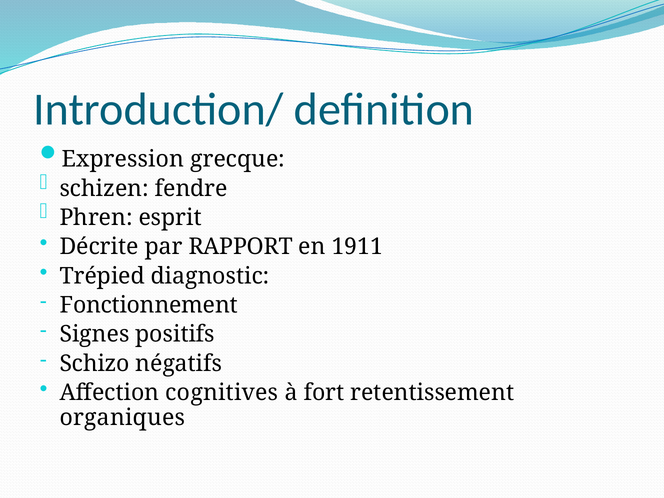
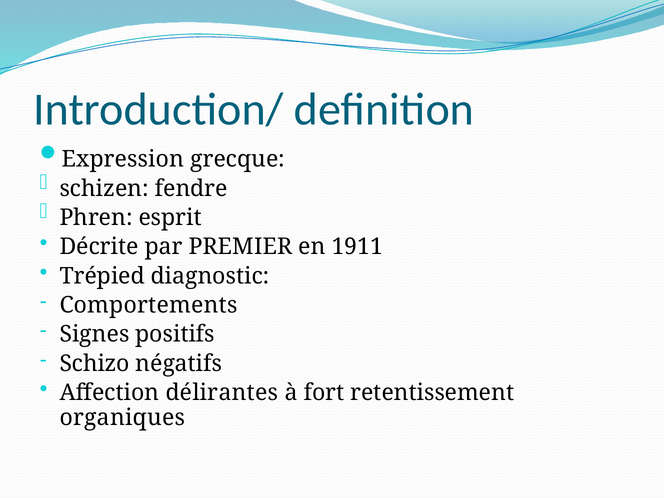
RAPPORT: RAPPORT -> PREMIER (240, 247)
Fonctionnement: Fonctionnement -> Comportements (149, 305)
cognitives: cognitives -> délirantes (222, 393)
